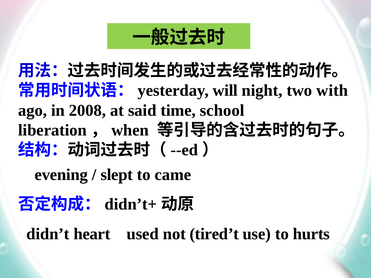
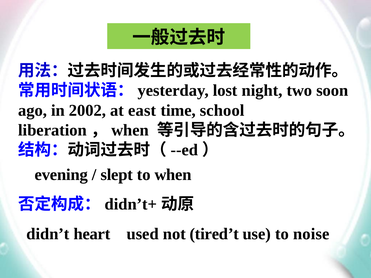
will: will -> lost (225, 91)
with: with -> soon (332, 91)
2008: 2008 -> 2002 (88, 110)
said: said -> east (142, 110)
to came: came -> when (173, 175)
hurts: hurts -> noise (311, 234)
